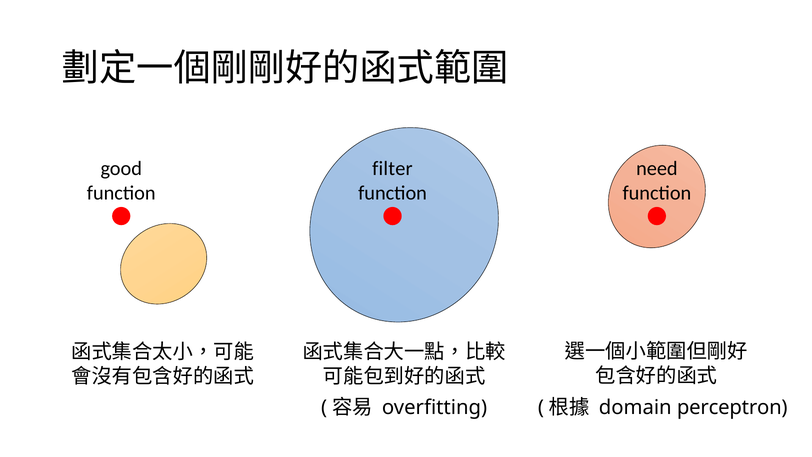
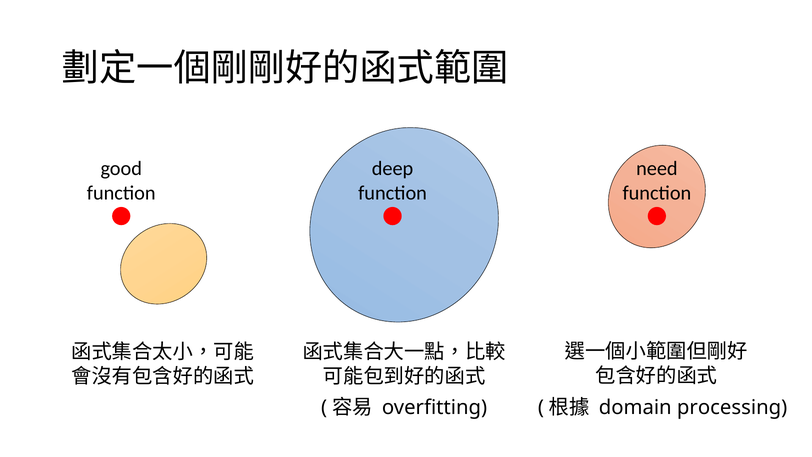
filter: filter -> deep (393, 168)
perceptron: perceptron -> processing (732, 407)
